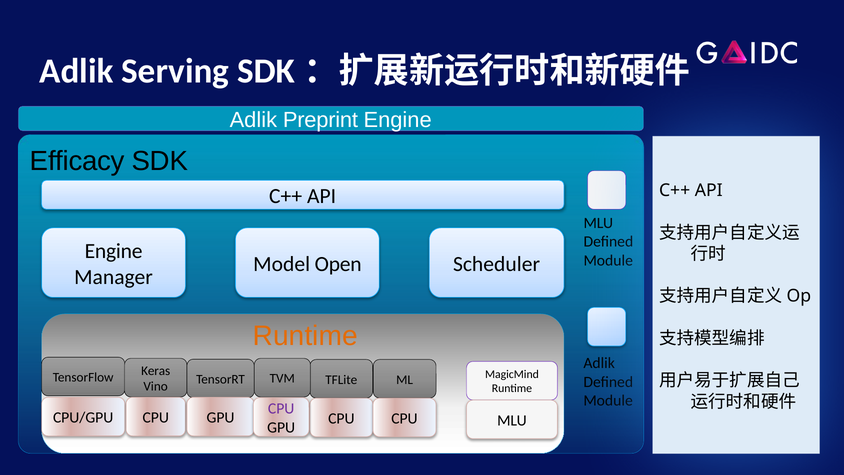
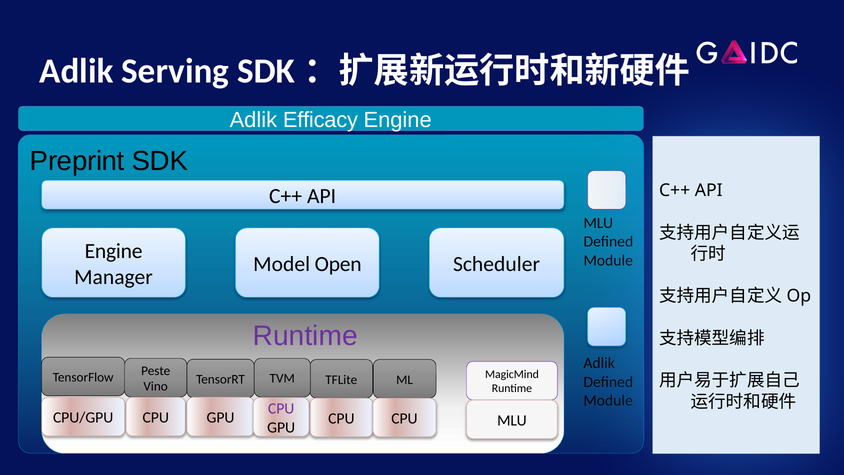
Preprint: Preprint -> Efficacy (320, 120)
Efficacy: Efficacy -> Preprint (77, 161)
Runtime colour: orange -> purple (305, 336)
Keras: Keras -> Peste (156, 370)
